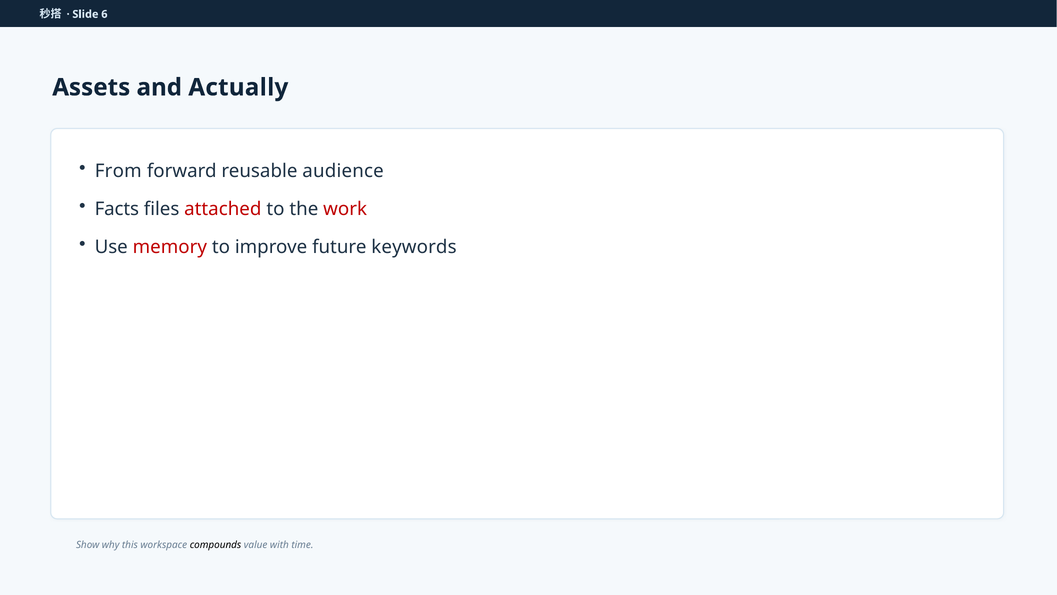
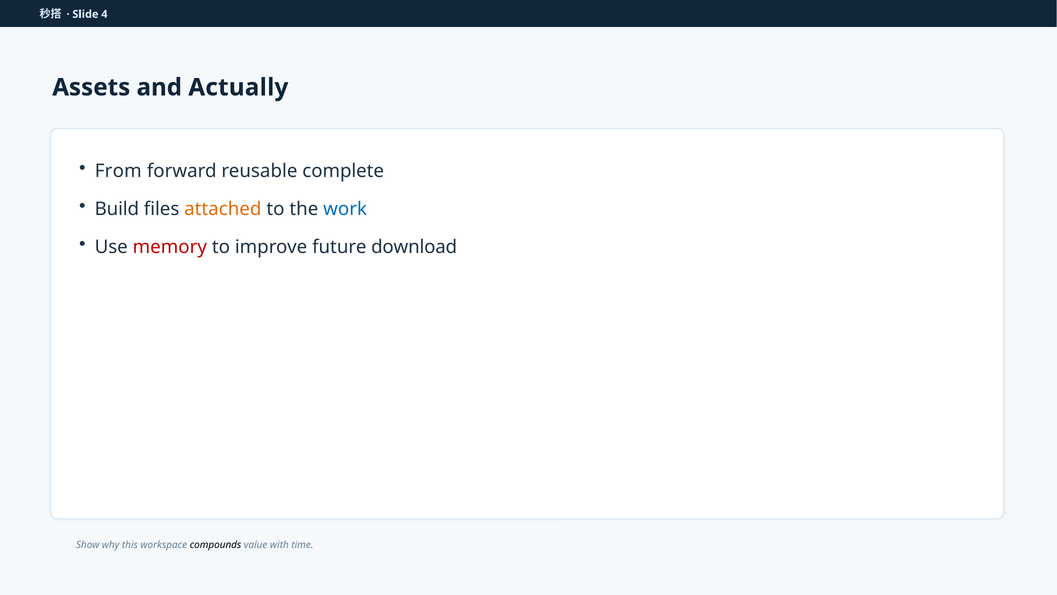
6: 6 -> 4 (104, 14)
audience: audience -> complete (343, 171)
Facts: Facts -> Build (117, 209)
attached colour: red -> orange (223, 209)
work colour: red -> blue (345, 209)
keywords: keywords -> download (414, 247)
